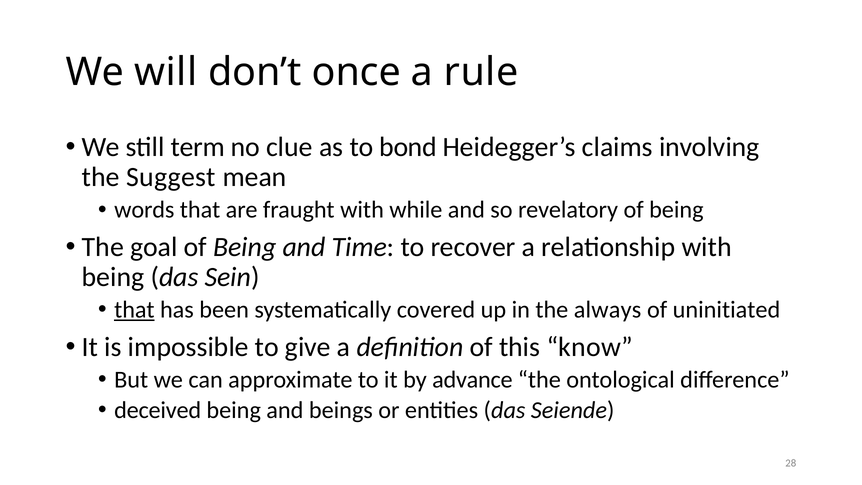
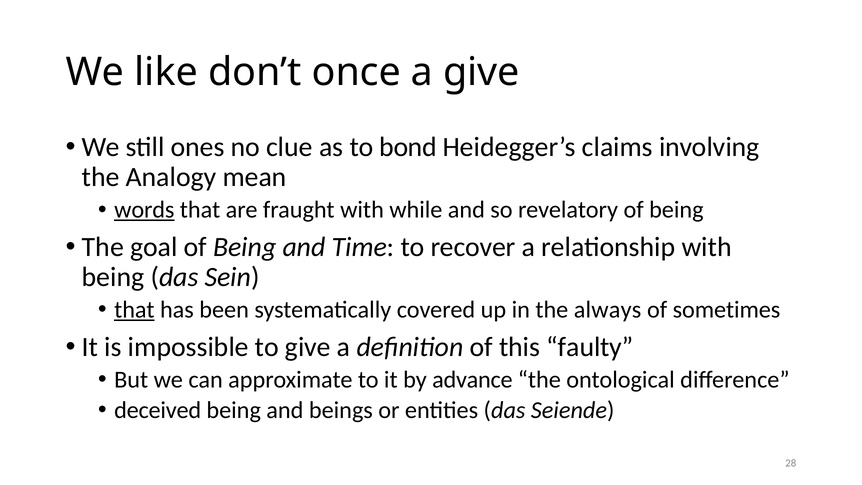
will: will -> like (166, 72)
a rule: rule -> give (481, 72)
term: term -> ones (198, 147)
Suggest: Suggest -> Analogy (171, 177)
words underline: none -> present (144, 210)
uninitiated: uninitiated -> sometimes (727, 310)
know: know -> faulty (590, 347)
